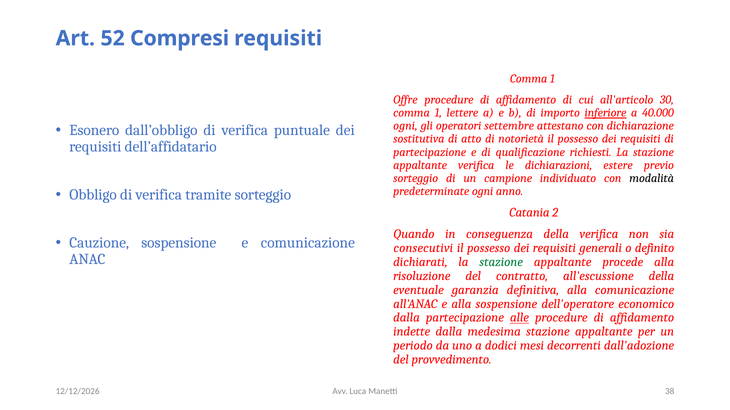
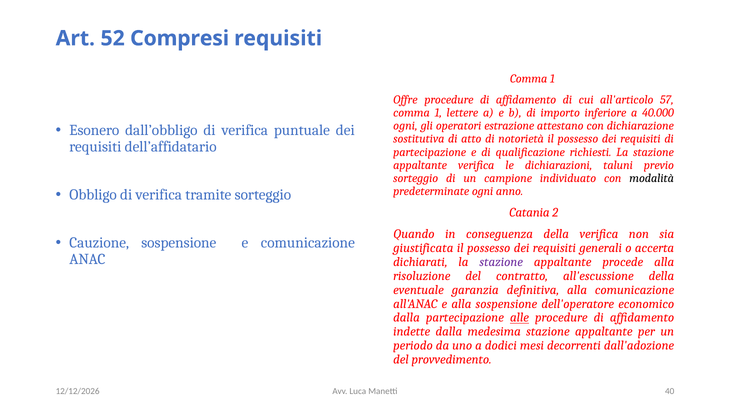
30: 30 -> 57 (667, 100)
inferiore underline: present -> none (605, 113)
settembre: settembre -> estrazione (509, 126)
estere: estere -> taluni (618, 165)
consecutivi: consecutivi -> giustificata (423, 248)
definito: definito -> accerta (655, 248)
stazione colour: green -> purple (501, 262)
38: 38 -> 40 (670, 392)
